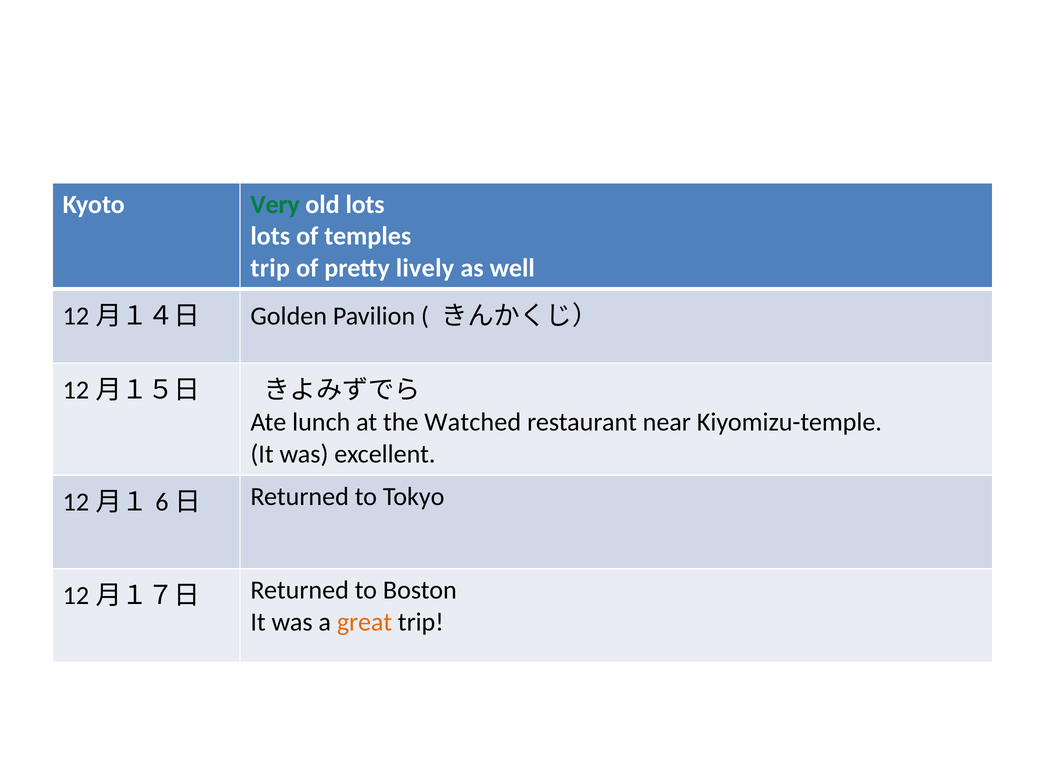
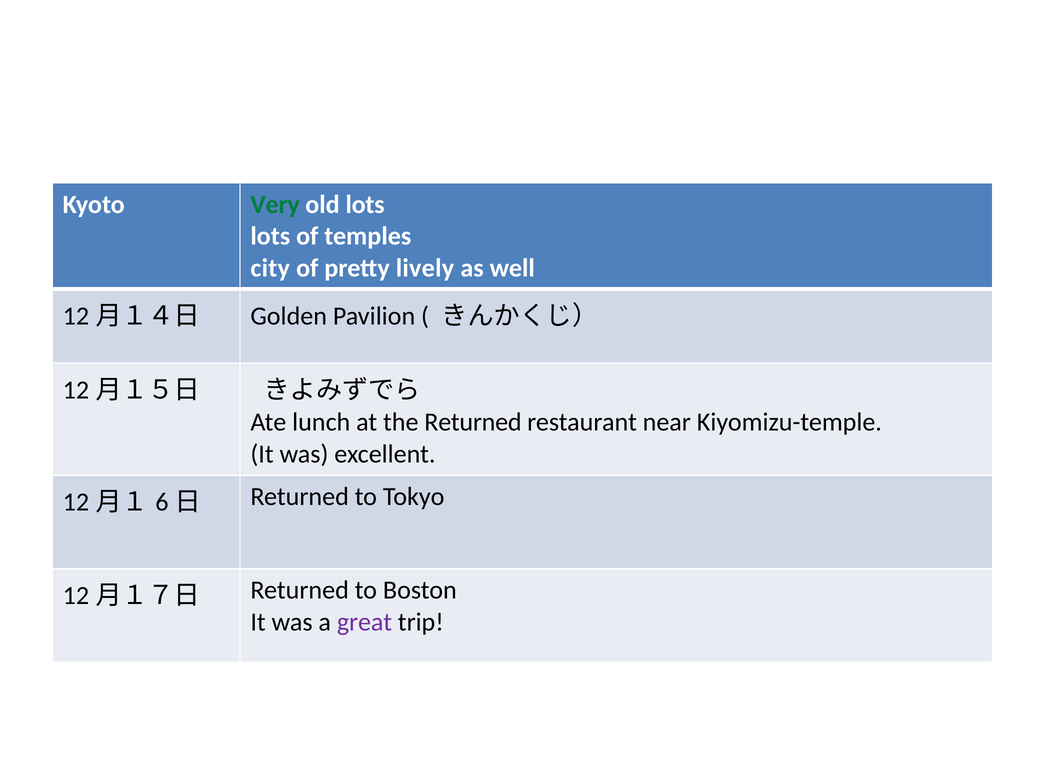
trip: trip -> city (270, 268)
the Watched: Watched -> Returned (473, 422)
great colour: orange -> purple (364, 622)
